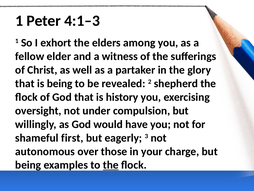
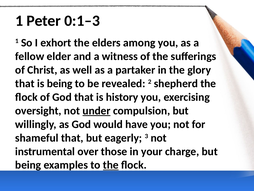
4:1–3: 4:1–3 -> 0:1–3 (82, 21)
under underline: none -> present (96, 110)
shameful first: first -> that (72, 138)
autonomous: autonomous -> instrumental (45, 151)
